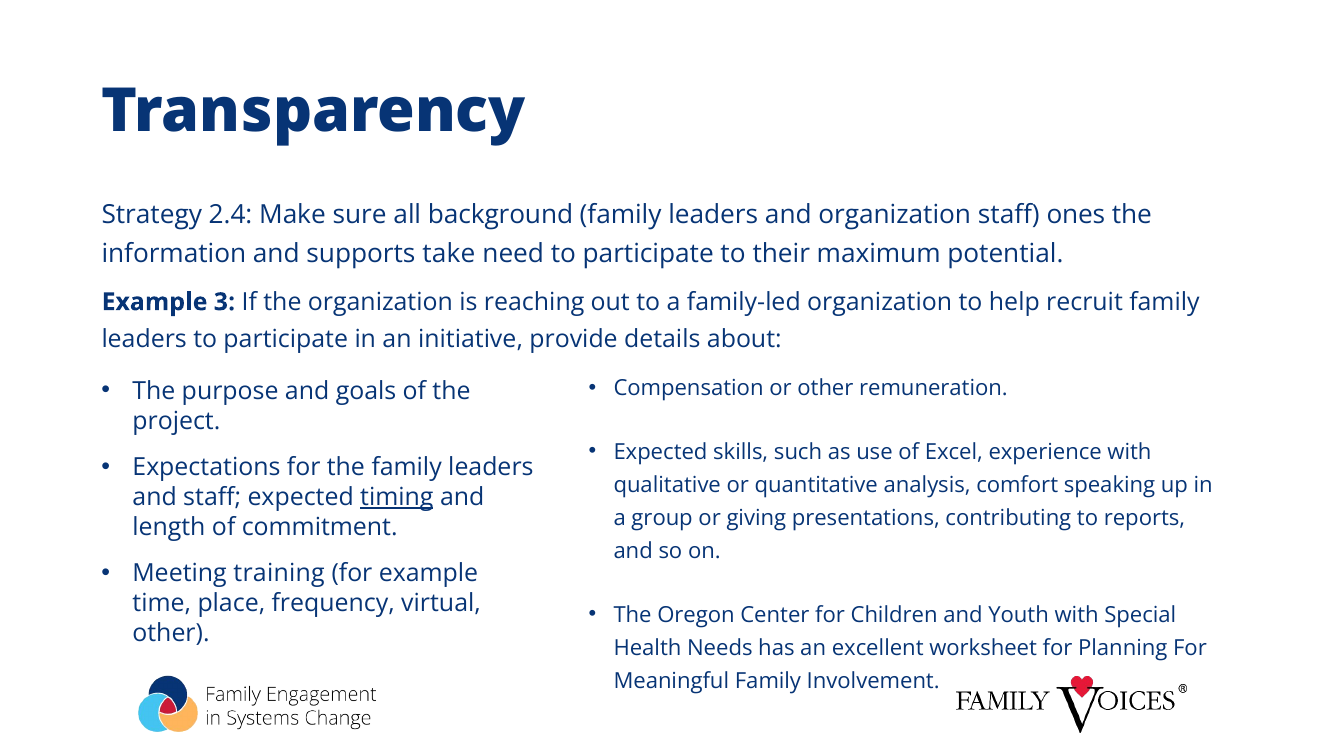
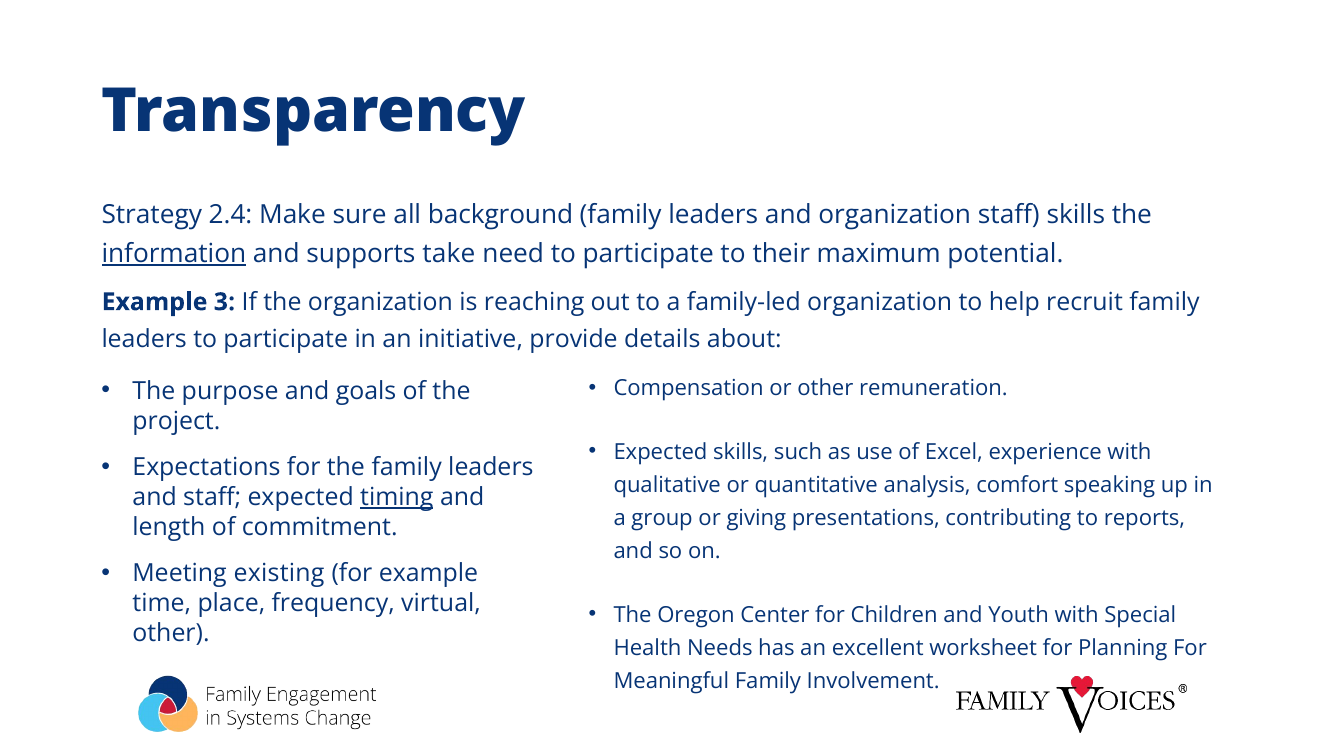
staff ones: ones -> skills (1076, 215)
information underline: none -> present (174, 254)
training: training -> existing (279, 574)
